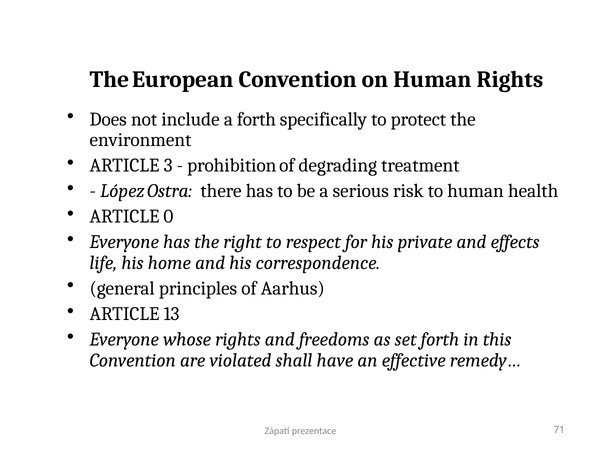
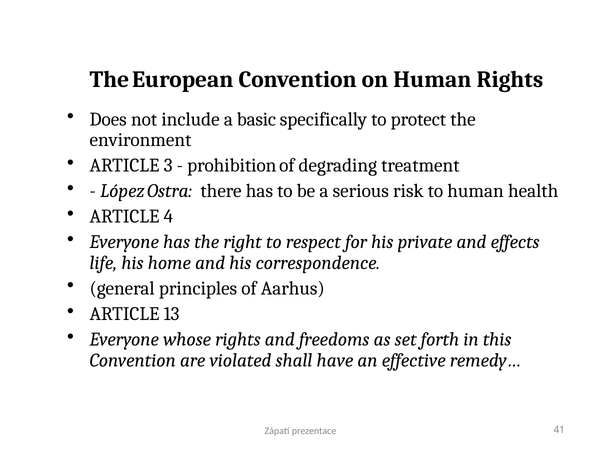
a forth: forth -> basic (256, 119)
0: 0 -> 4 (168, 216)
71: 71 -> 41 (559, 430)
